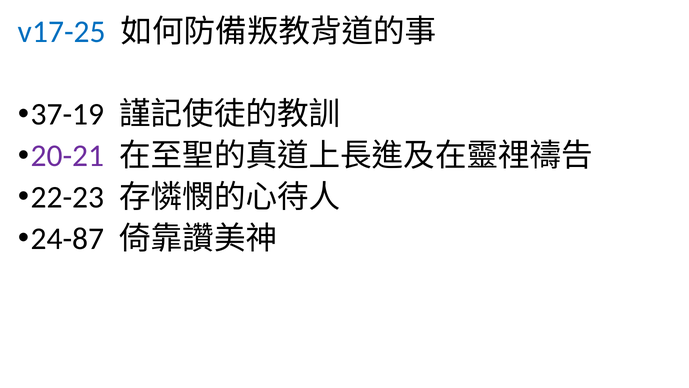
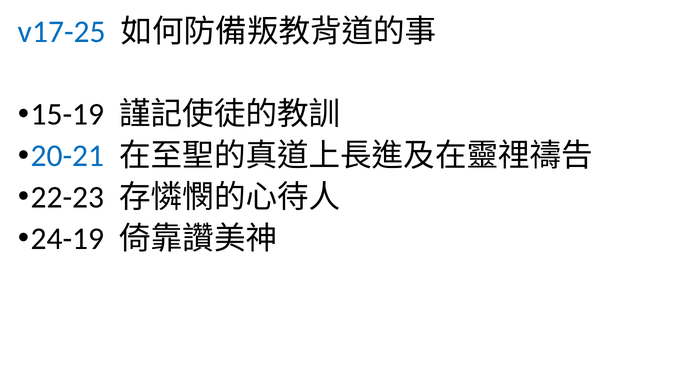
37-19: 37-19 -> 15-19 (68, 114)
20-21 colour: purple -> blue (68, 156)
24-87: 24-87 -> 24-19 (68, 238)
